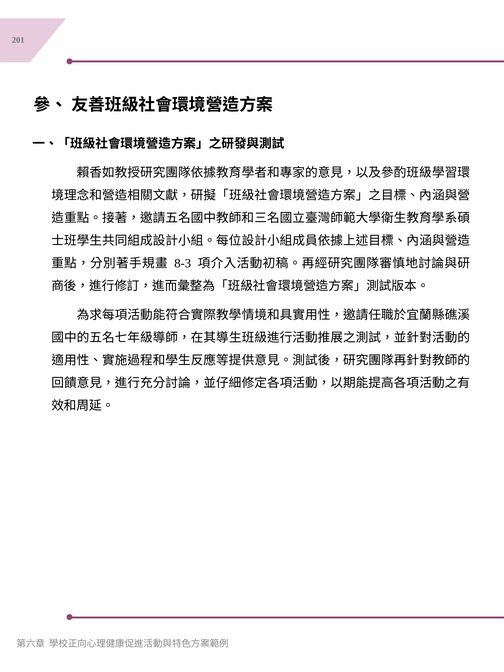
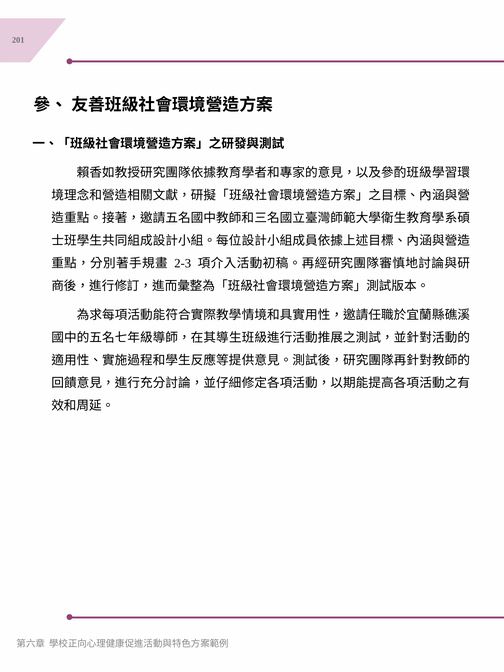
8-3: 8-3 -> 2-3 (183, 263)
